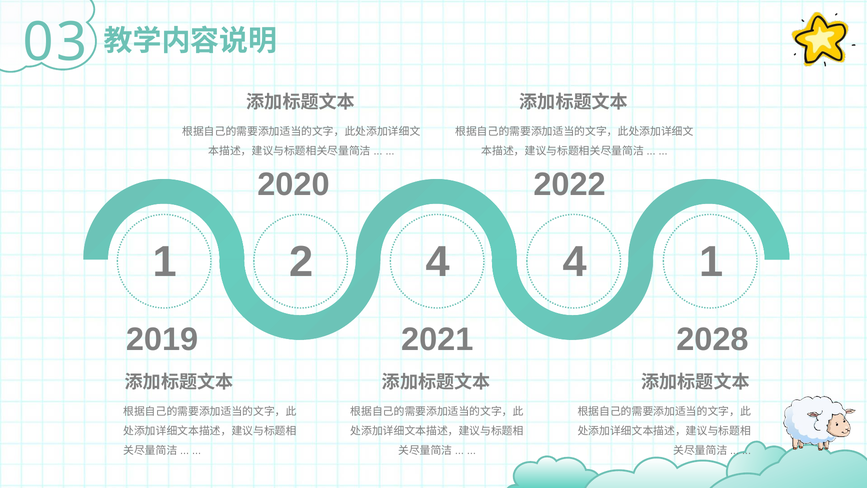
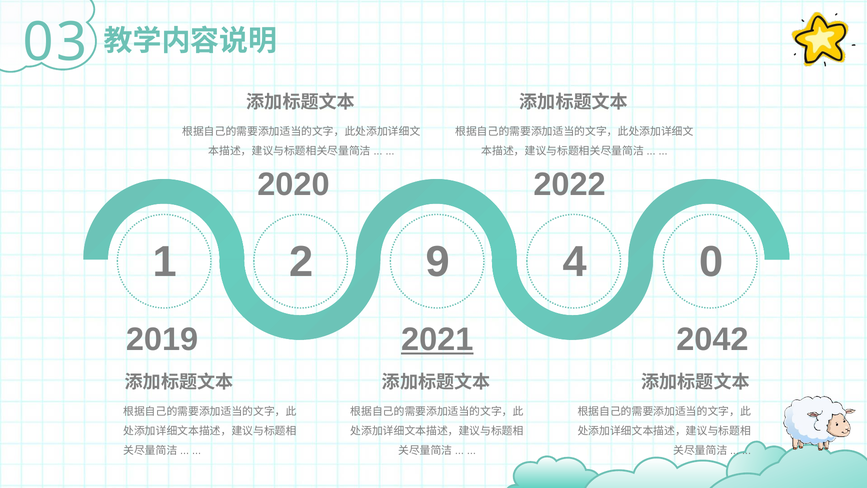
2 4: 4 -> 9 (438, 262)
4 1: 1 -> 0 (711, 262)
2021 underline: none -> present (437, 340)
2028: 2028 -> 2042 (712, 340)
